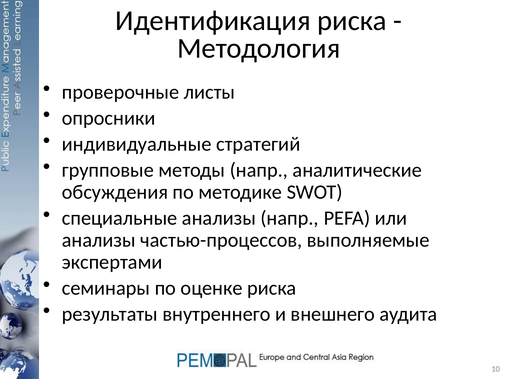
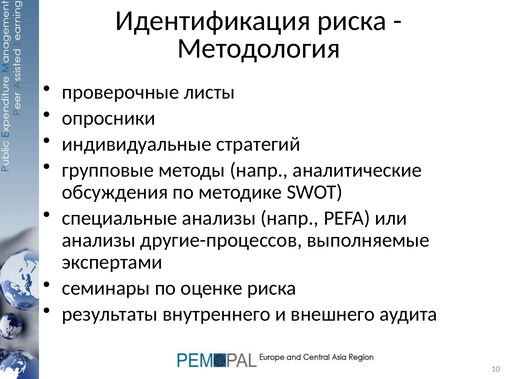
частью-процессов: частью-процессов -> другие-процессов (221, 240)
